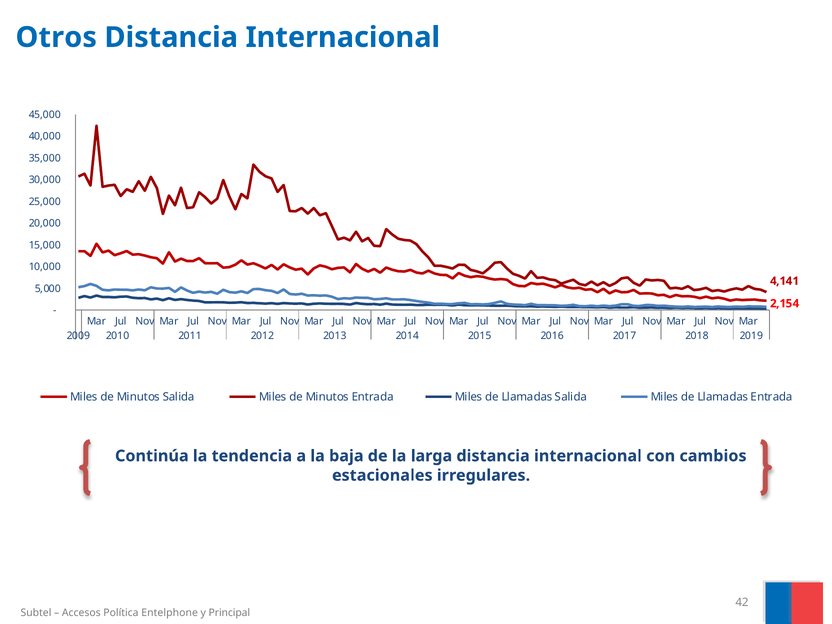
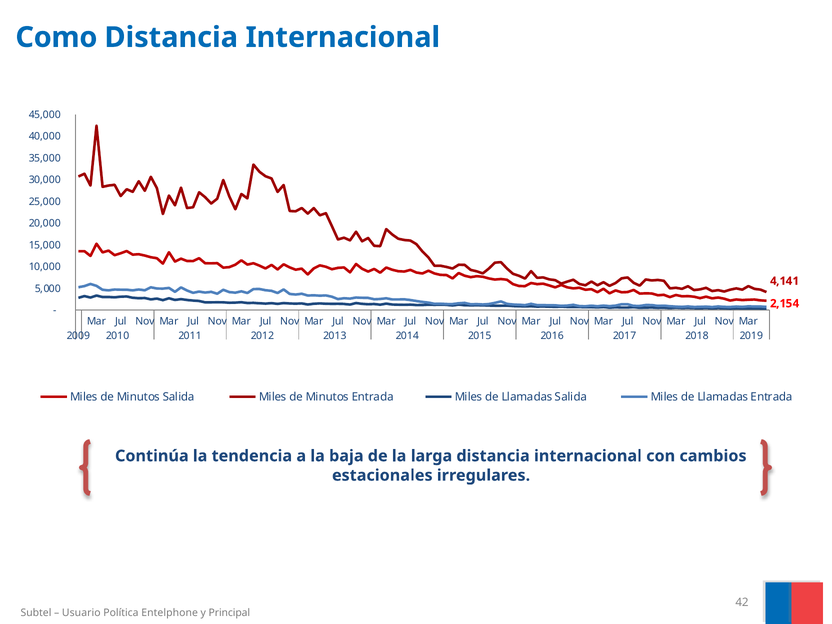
Otros: Otros -> Como (56, 37)
Accesos: Accesos -> Usuario (81, 613)
